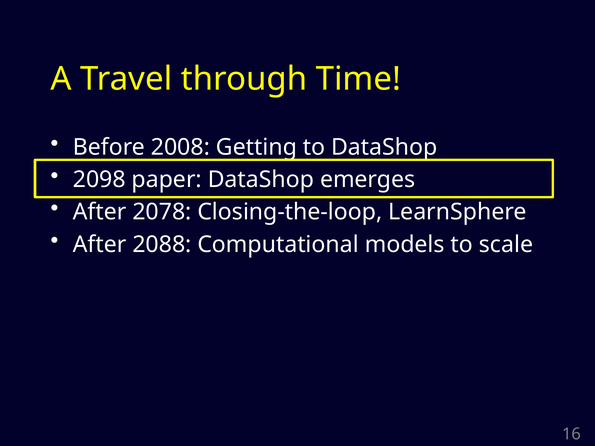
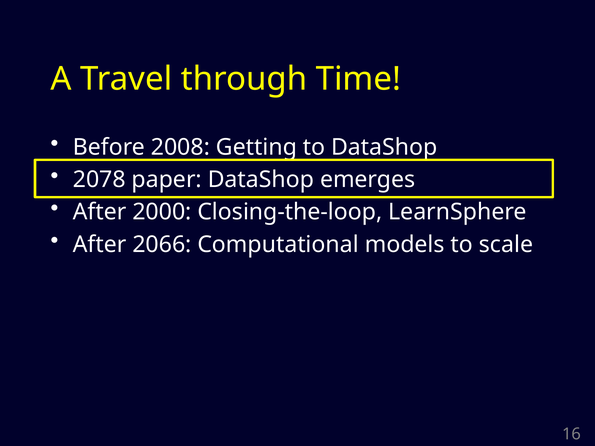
2098: 2098 -> 2078 (99, 180)
2078: 2078 -> 2000 (162, 212)
2088: 2088 -> 2066 (162, 245)
